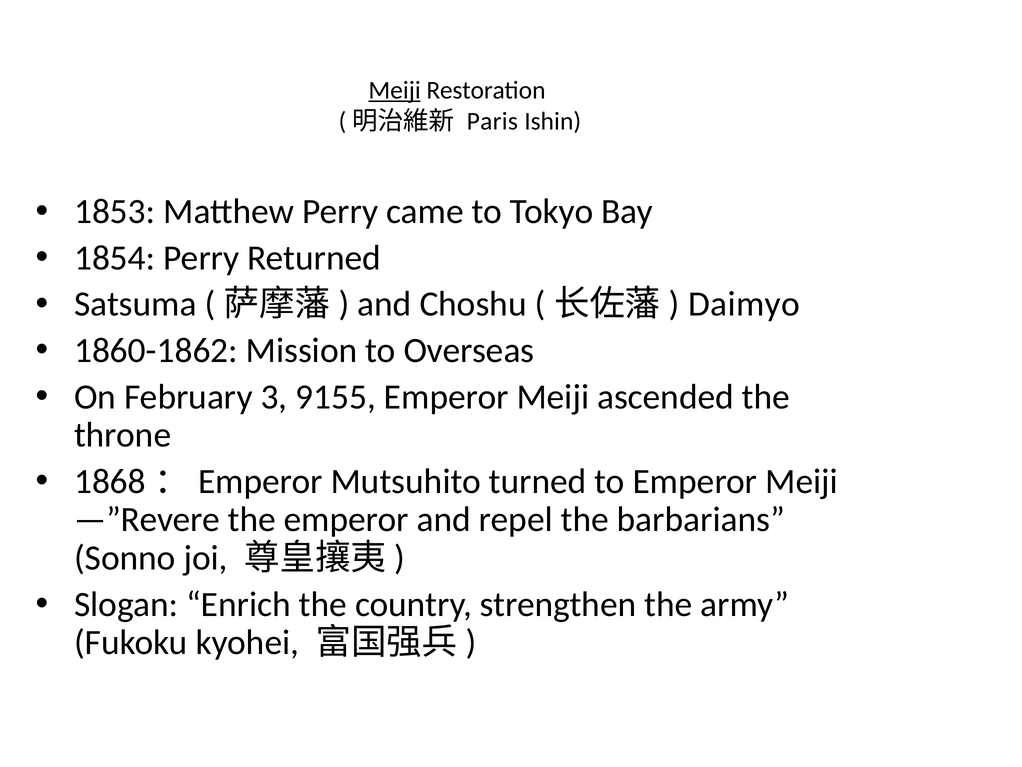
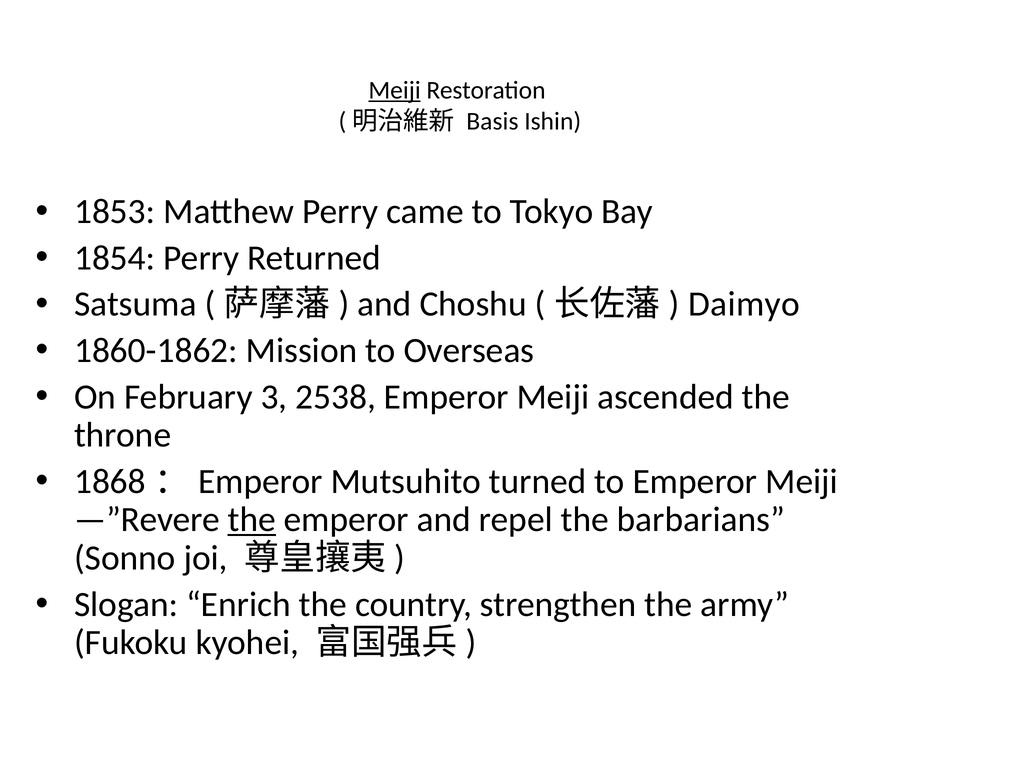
Paris: Paris -> Basis (492, 121)
9155: 9155 -> 2538 (336, 397)
the underline: none -> present (252, 519)
